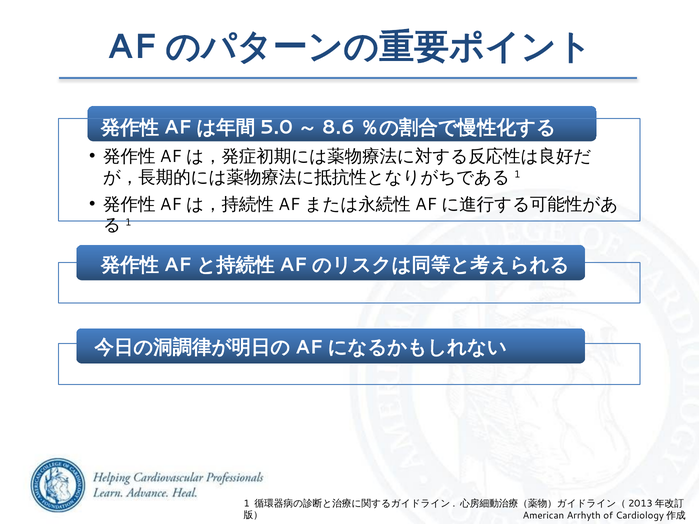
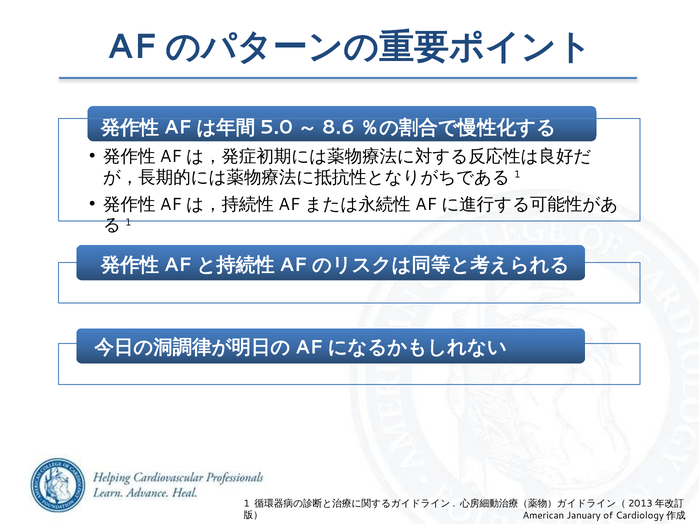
Arrhyth: Arrhyth -> January (584, 516)
